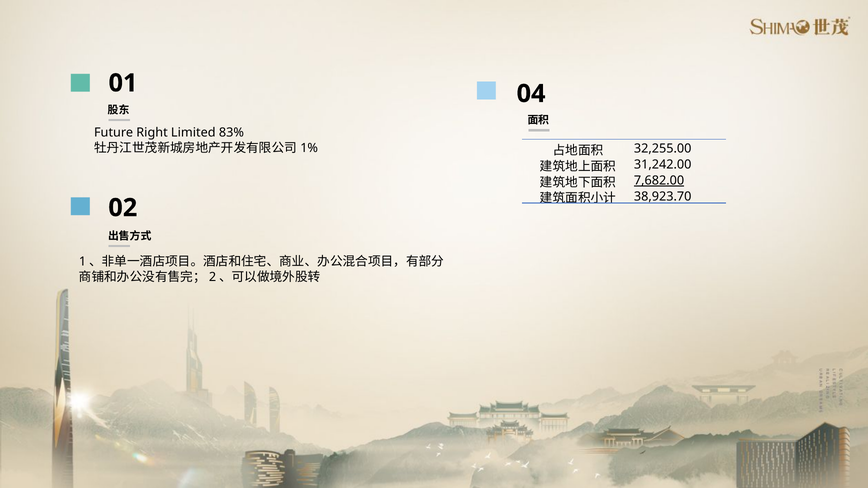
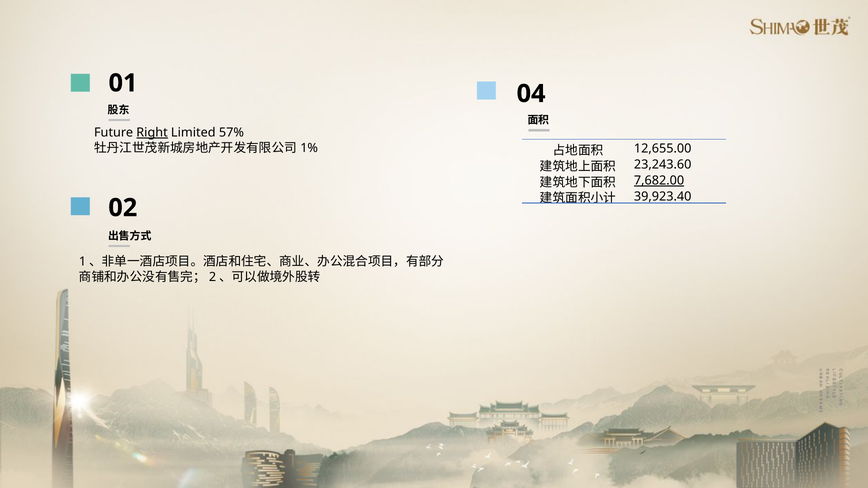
Right underline: none -> present (152, 133)
83%: 83% -> 57% (231, 133)
32,255.00: 32,255.00 -> 12,655.00 (663, 149)
31,242.00: 31,242.00 -> 23,243.60 (663, 165)
38,923.70: 38,923.70 -> 39,923.40 (663, 196)
